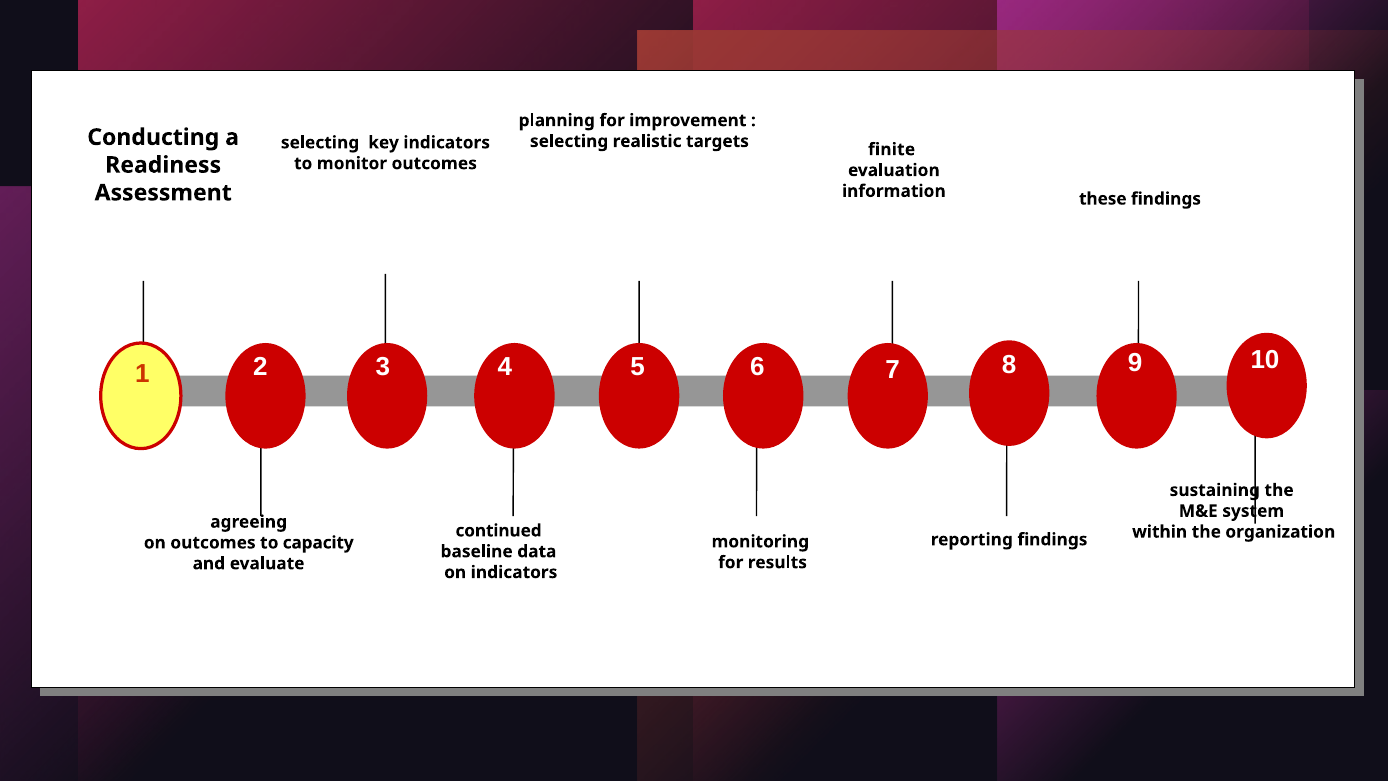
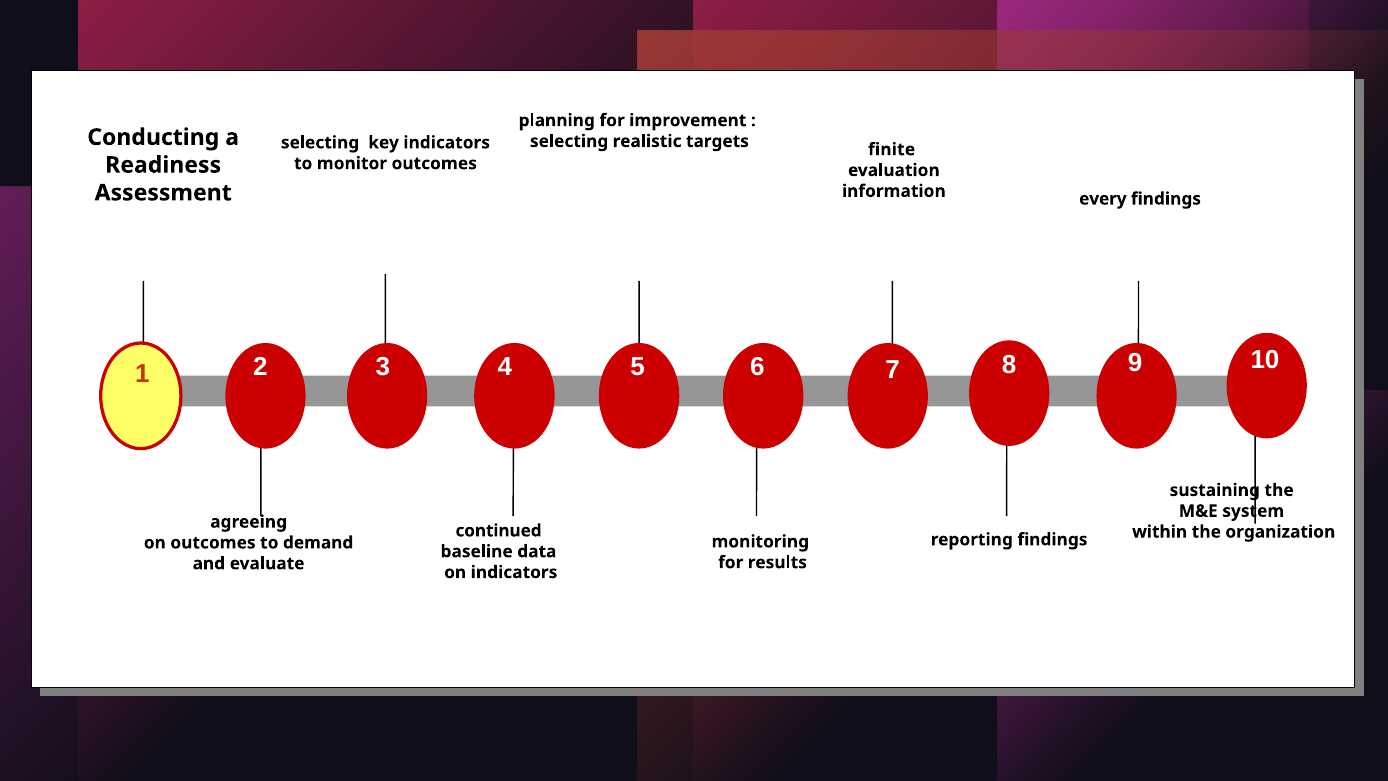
these: these -> every (1103, 199)
capacity: capacity -> demand (318, 543)
